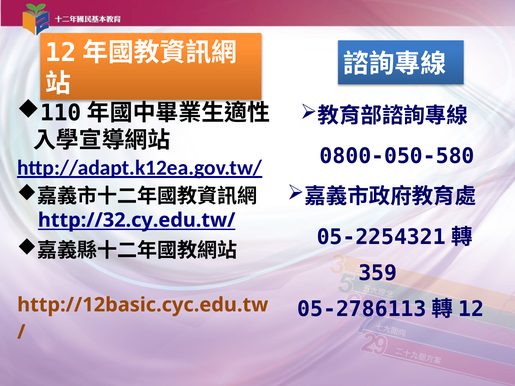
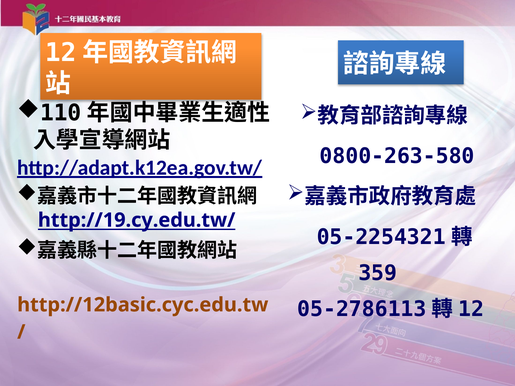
0800-050-580: 0800-050-580 -> 0800-263-580 (397, 156)
http://32.cy.edu.tw/: http://32.cy.edu.tw/ -> http://19.cy.edu.tw/ (137, 220)
